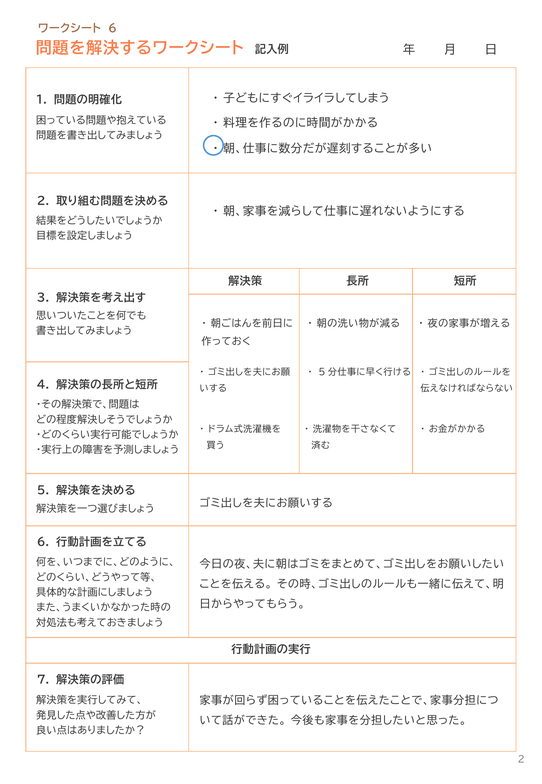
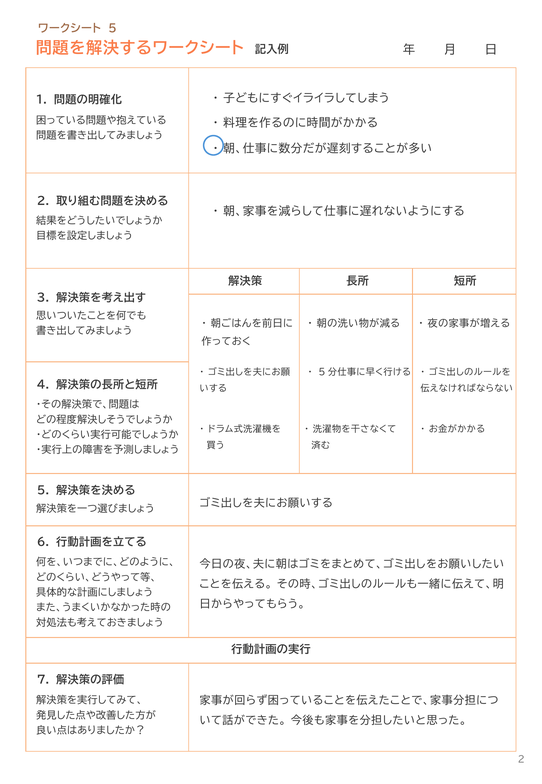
6: 6 -> 5 (112, 28)
